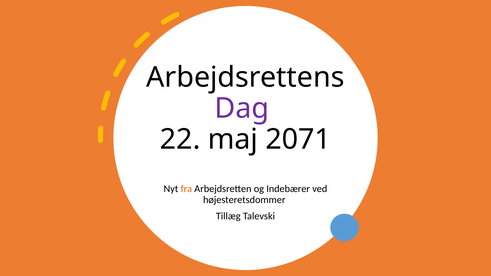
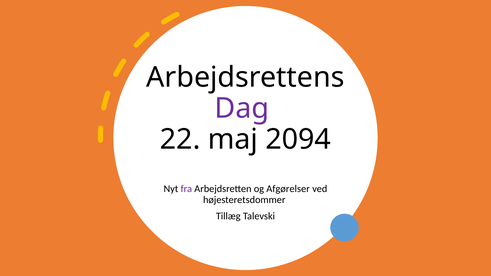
2071: 2071 -> 2094 (298, 139)
fra colour: orange -> purple (186, 189)
Indebærer: Indebærer -> Afgørelser (288, 189)
